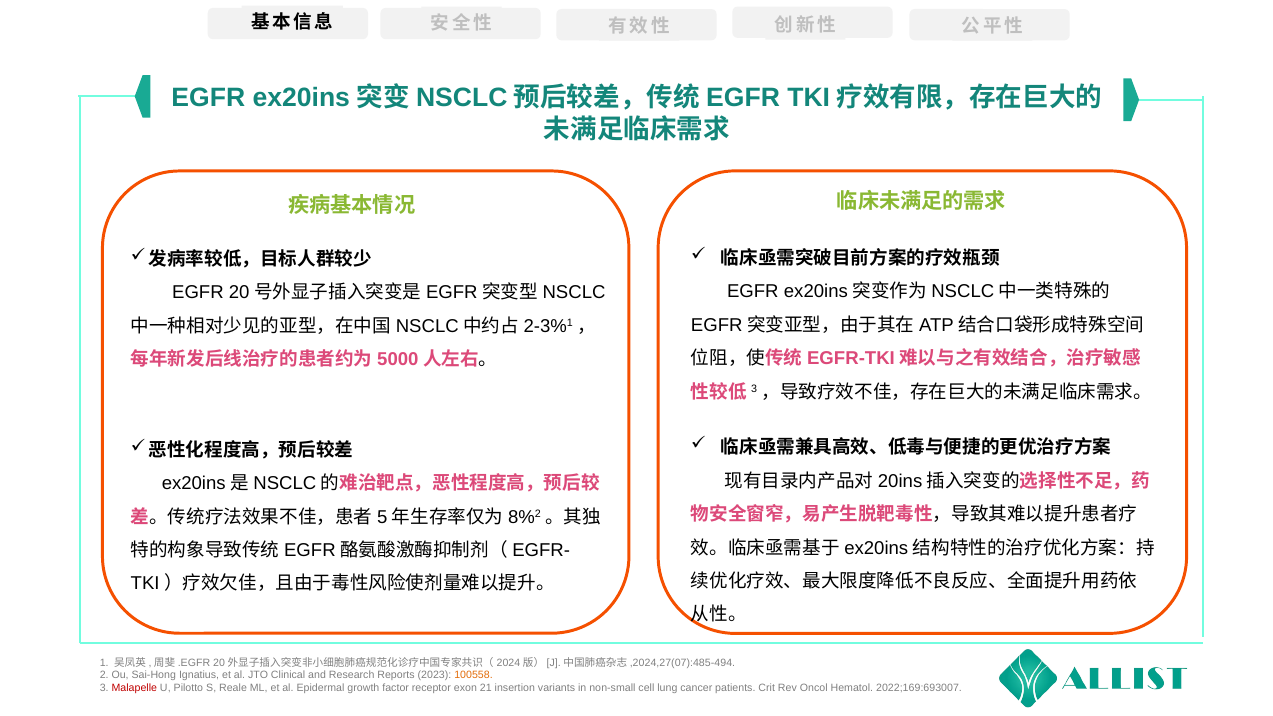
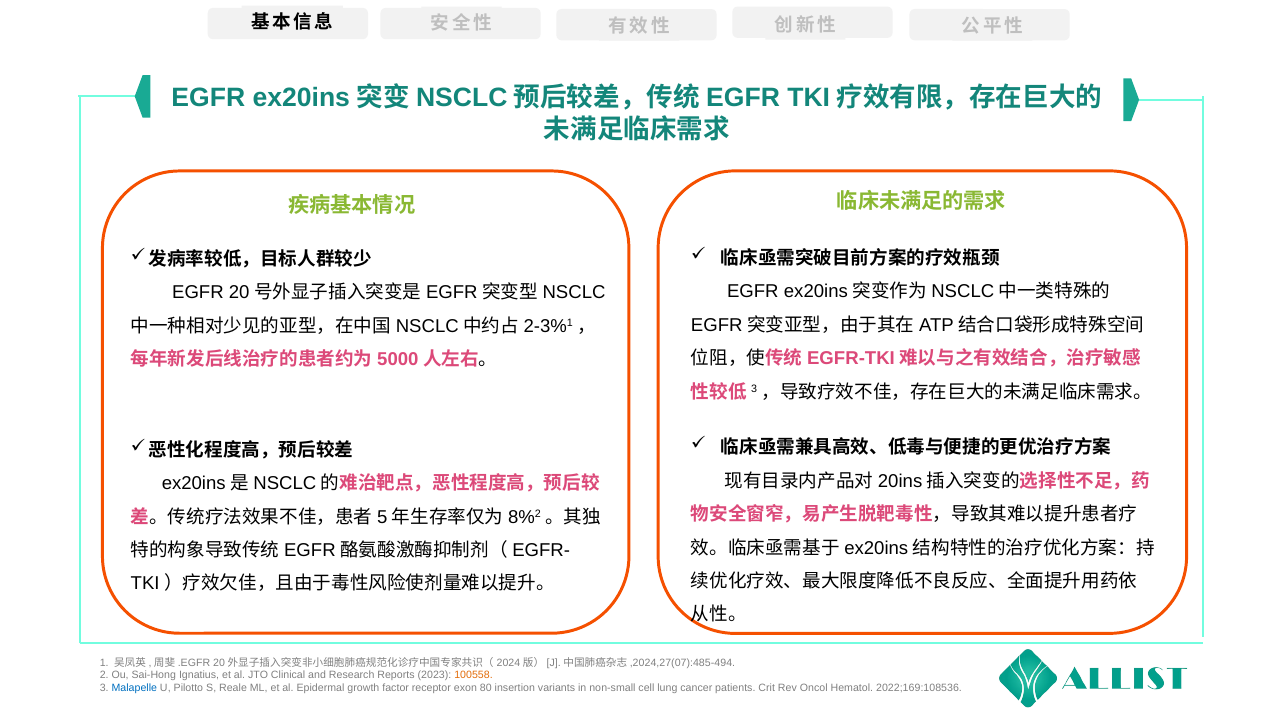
Malapelle colour: red -> blue (134, 688)
21: 21 -> 80 (486, 688)
2022;169:693007: 2022;169:693007 -> 2022;169:108536 (919, 688)
